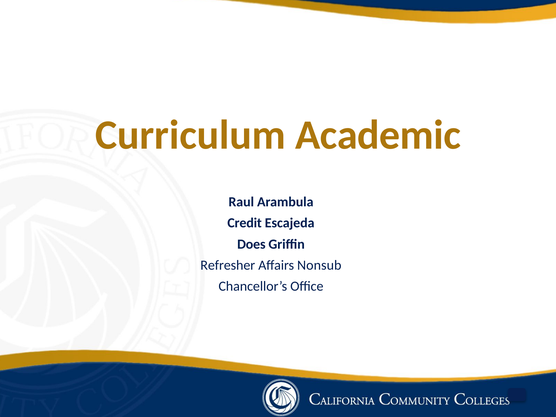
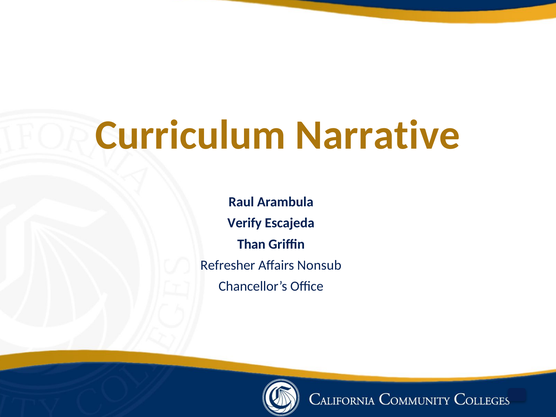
Academic: Academic -> Narrative (378, 135)
Credit: Credit -> Verify (245, 223)
Does: Does -> Than (251, 244)
